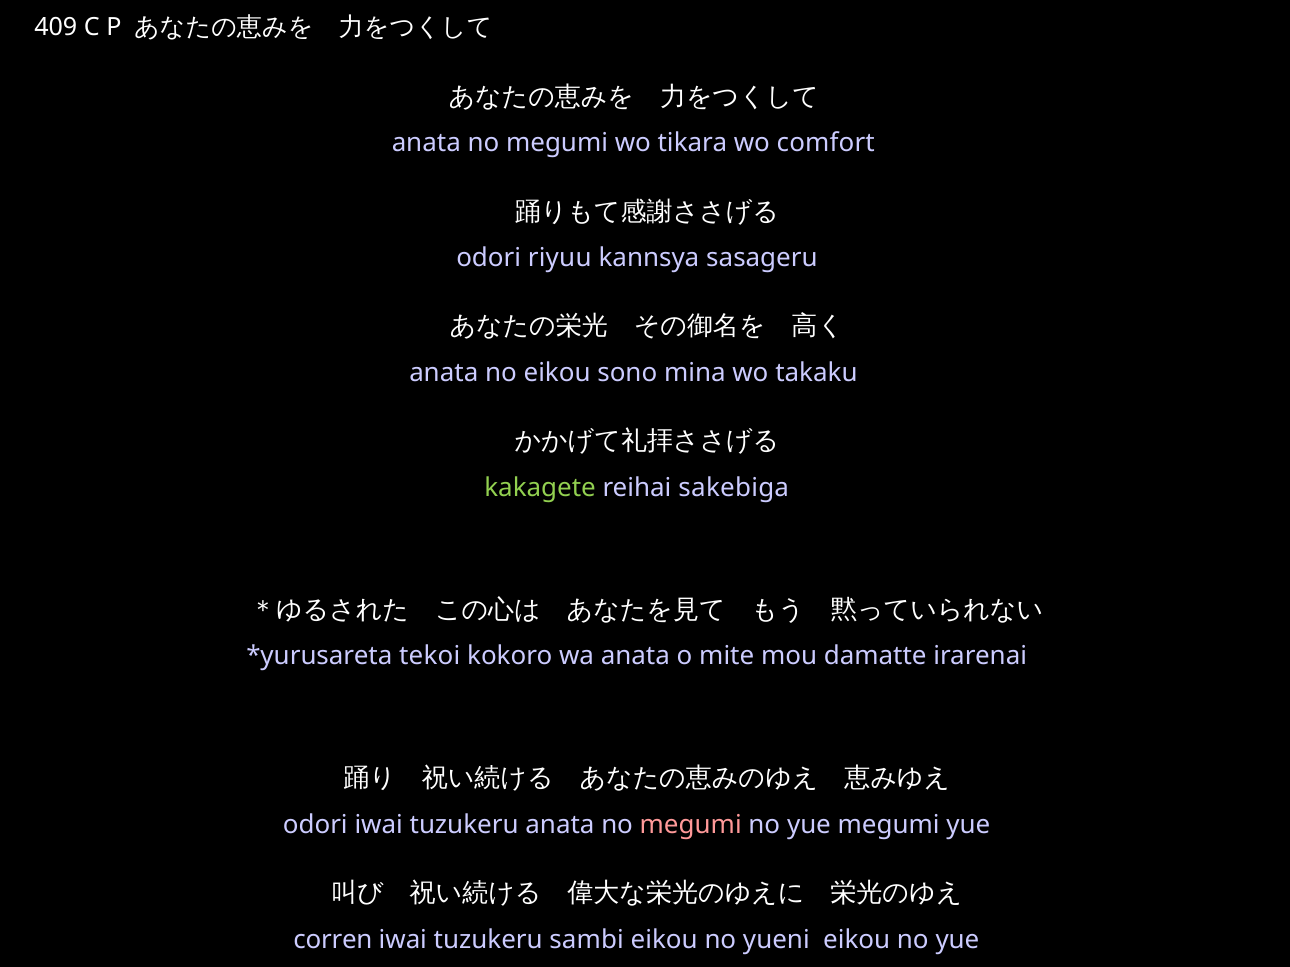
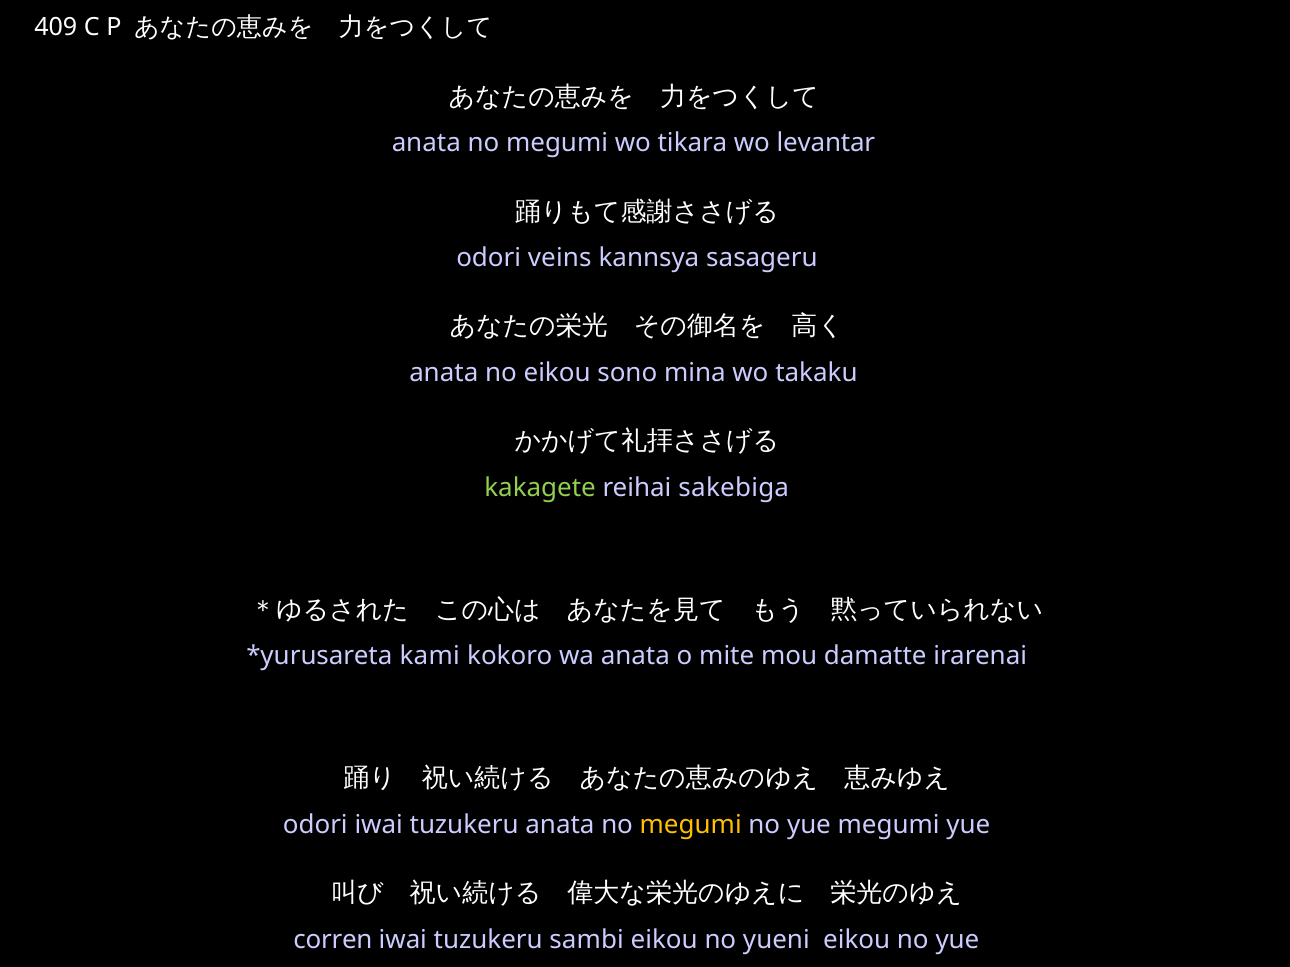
comfort: comfort -> levantar (826, 143)
riyuu: riyuu -> veins (560, 258)
tekoi: tekoi -> kami (430, 657)
megumi colour: pink -> yellow (691, 825)
